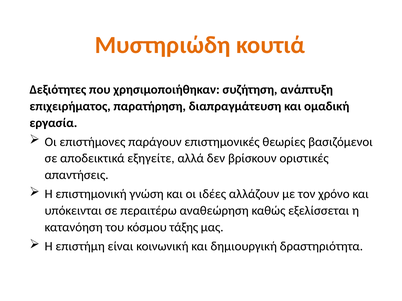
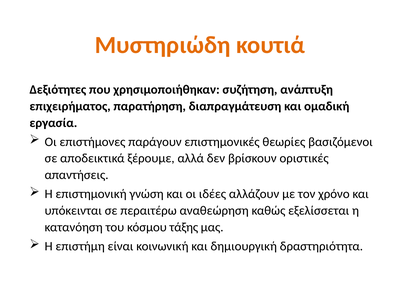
εξηγείτε: εξηγείτε -> ξέρουμε (151, 159)
